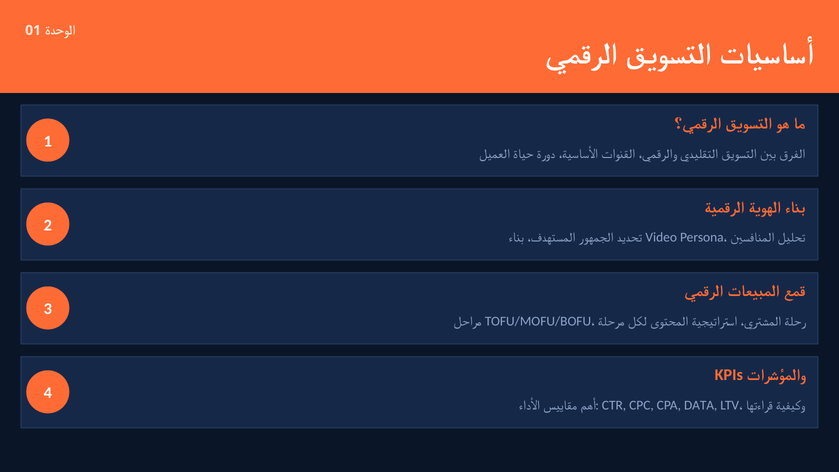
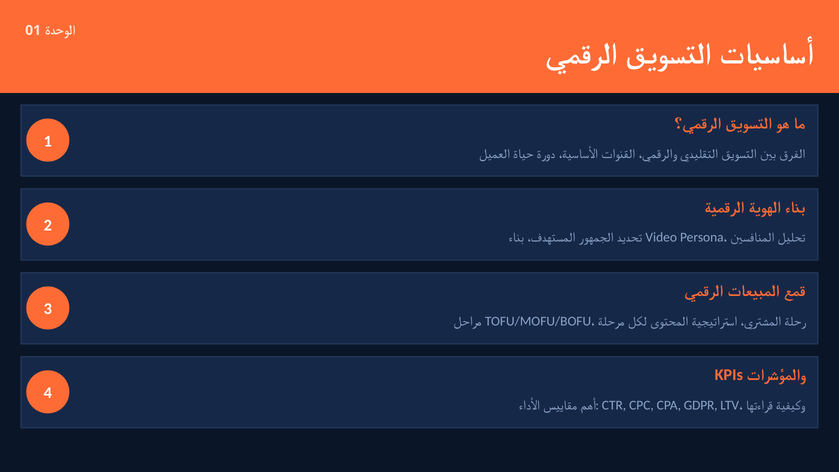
DATA: DATA -> GDPR (701, 405)
